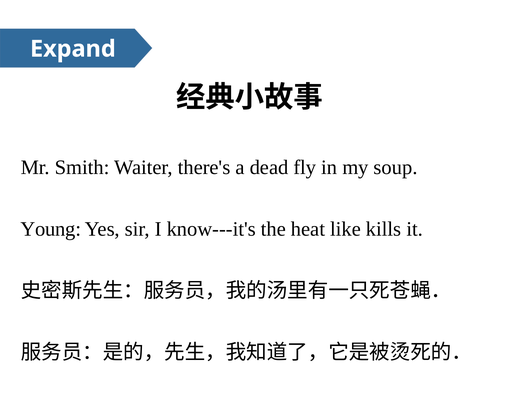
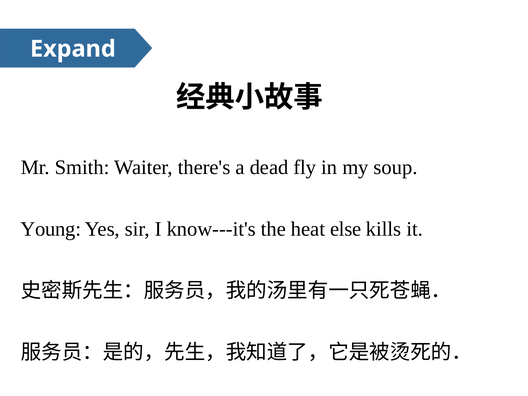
like: like -> else (346, 229)
